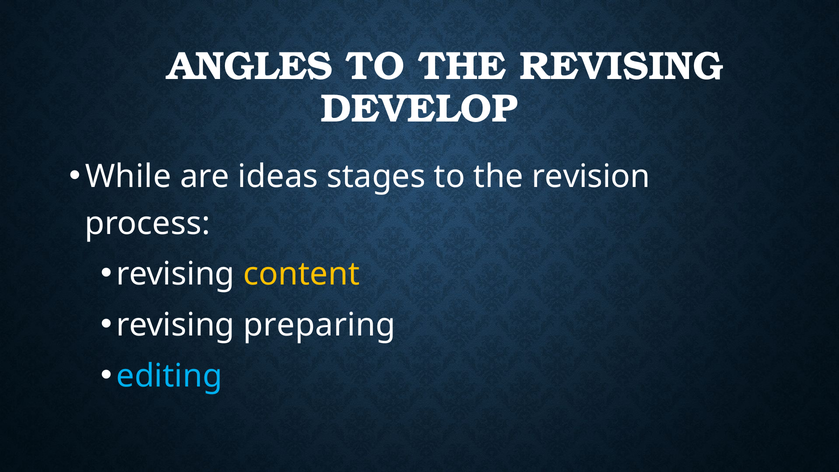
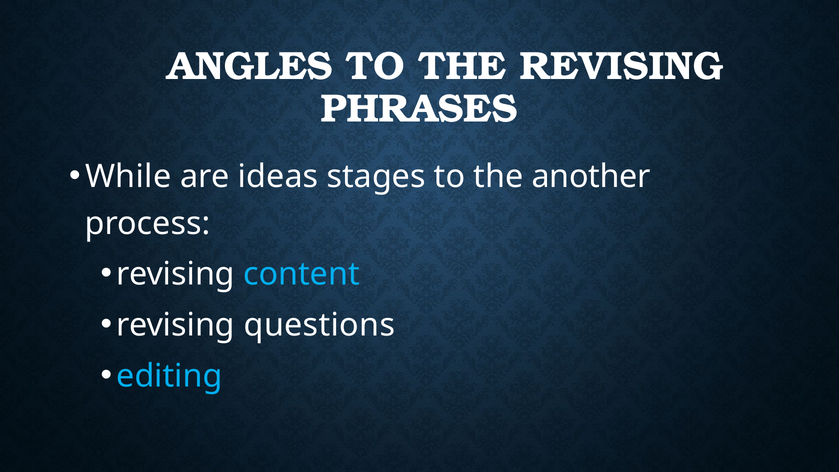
DEVELOP: DEVELOP -> PHRASES (419, 109)
revision: revision -> another (591, 177)
content colour: yellow -> light blue (302, 274)
preparing: preparing -> questions (319, 325)
